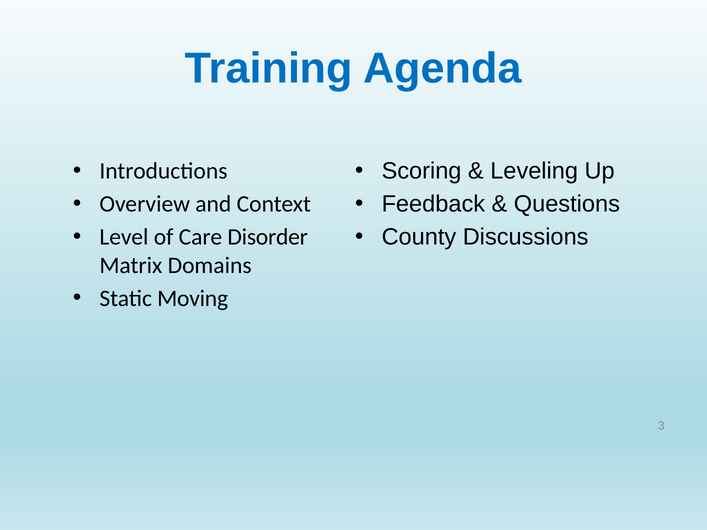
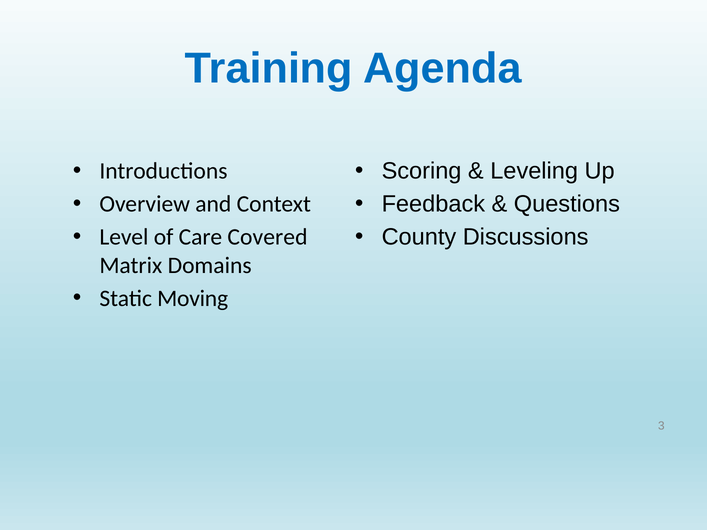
Disorder: Disorder -> Covered (267, 237)
